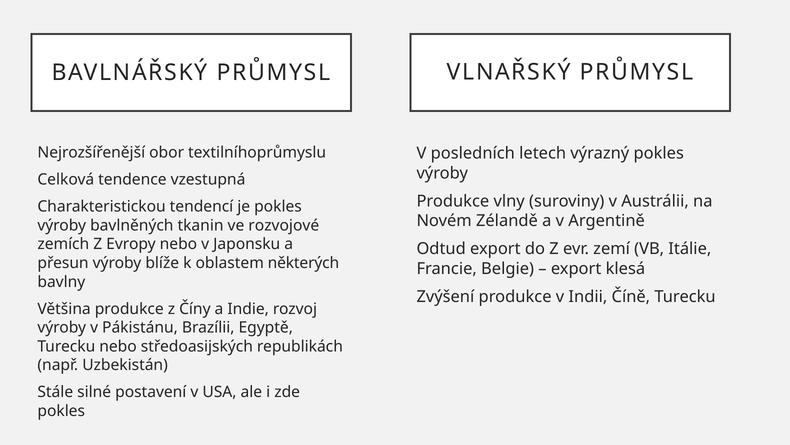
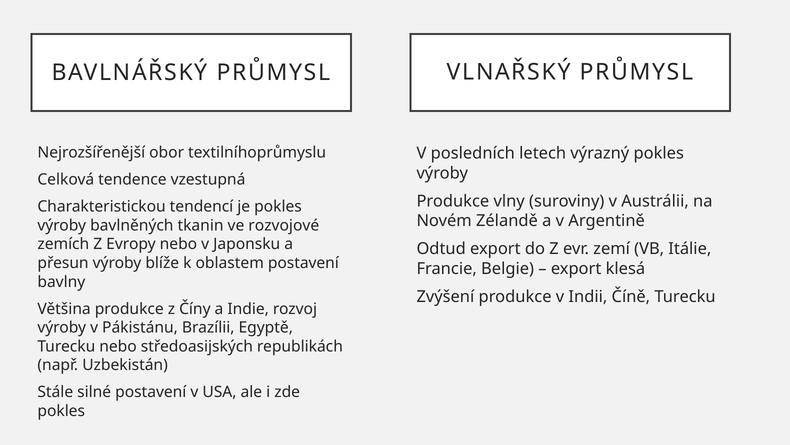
oblastem některých: některých -> postavení (303, 263)
